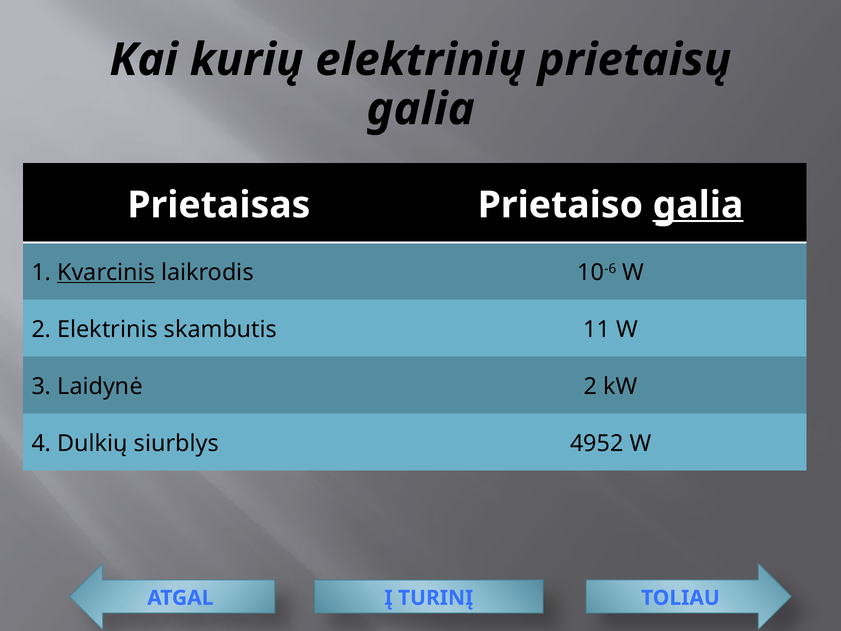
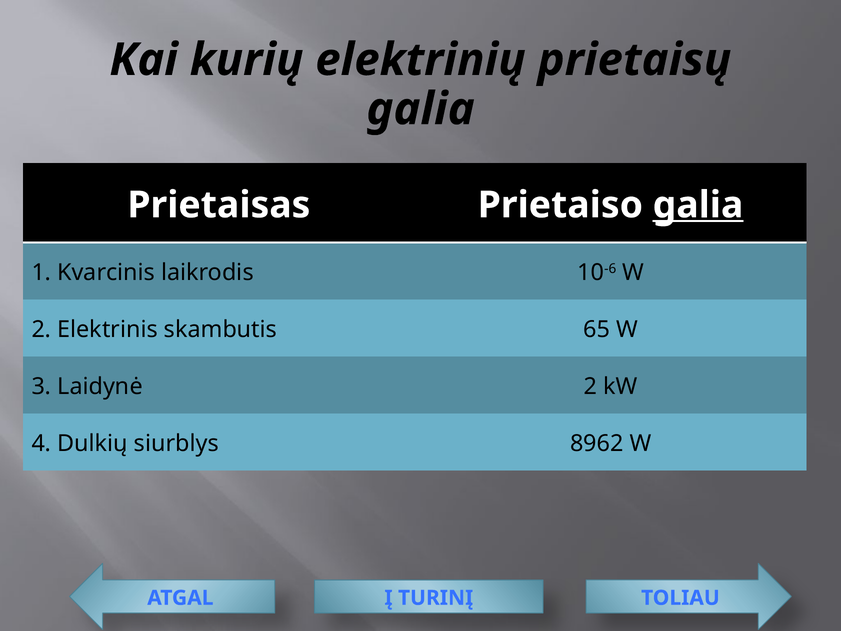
Kvarcinis underline: present -> none (106, 272)
11: 11 -> 65 (597, 329)
4952: 4952 -> 8962 (597, 443)
